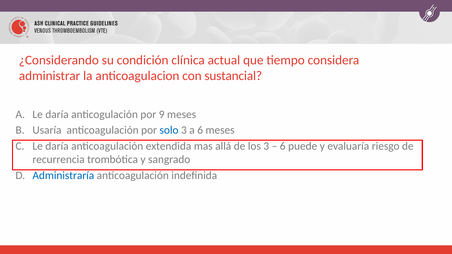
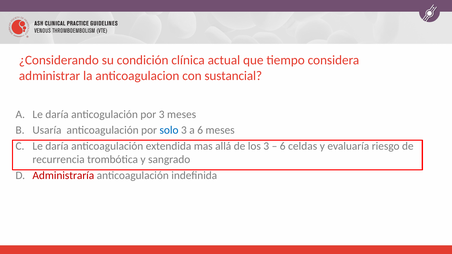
por 9: 9 -> 3 (162, 115)
puede: puede -> celdas (303, 146)
Administraría colour: blue -> red (63, 176)
